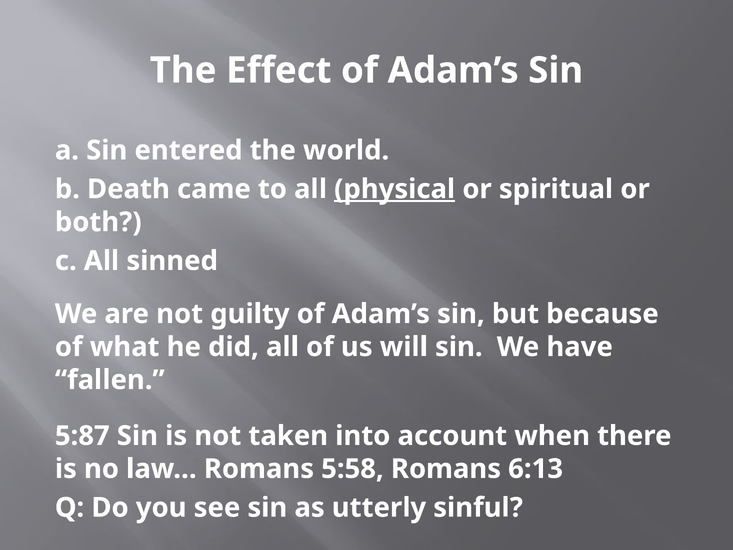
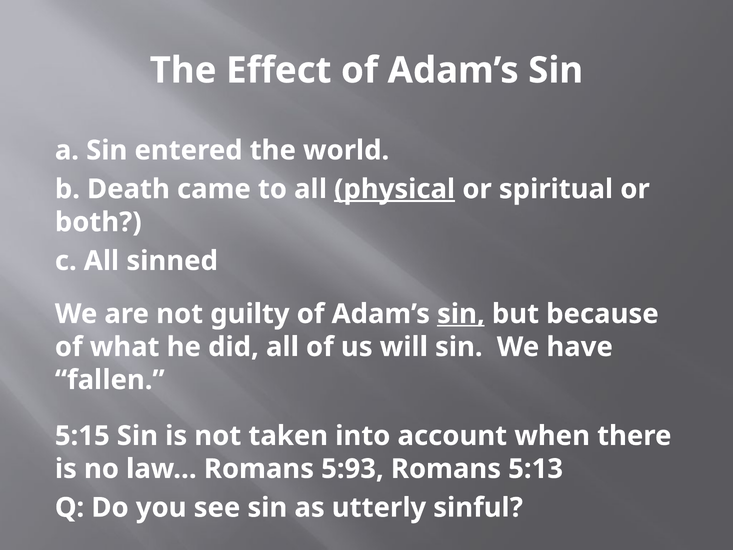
sin underline: none -> present (461, 314)
5:87: 5:87 -> 5:15 (82, 436)
5:58: 5:58 -> 5:93 (352, 469)
6:13: 6:13 -> 5:13 (536, 469)
